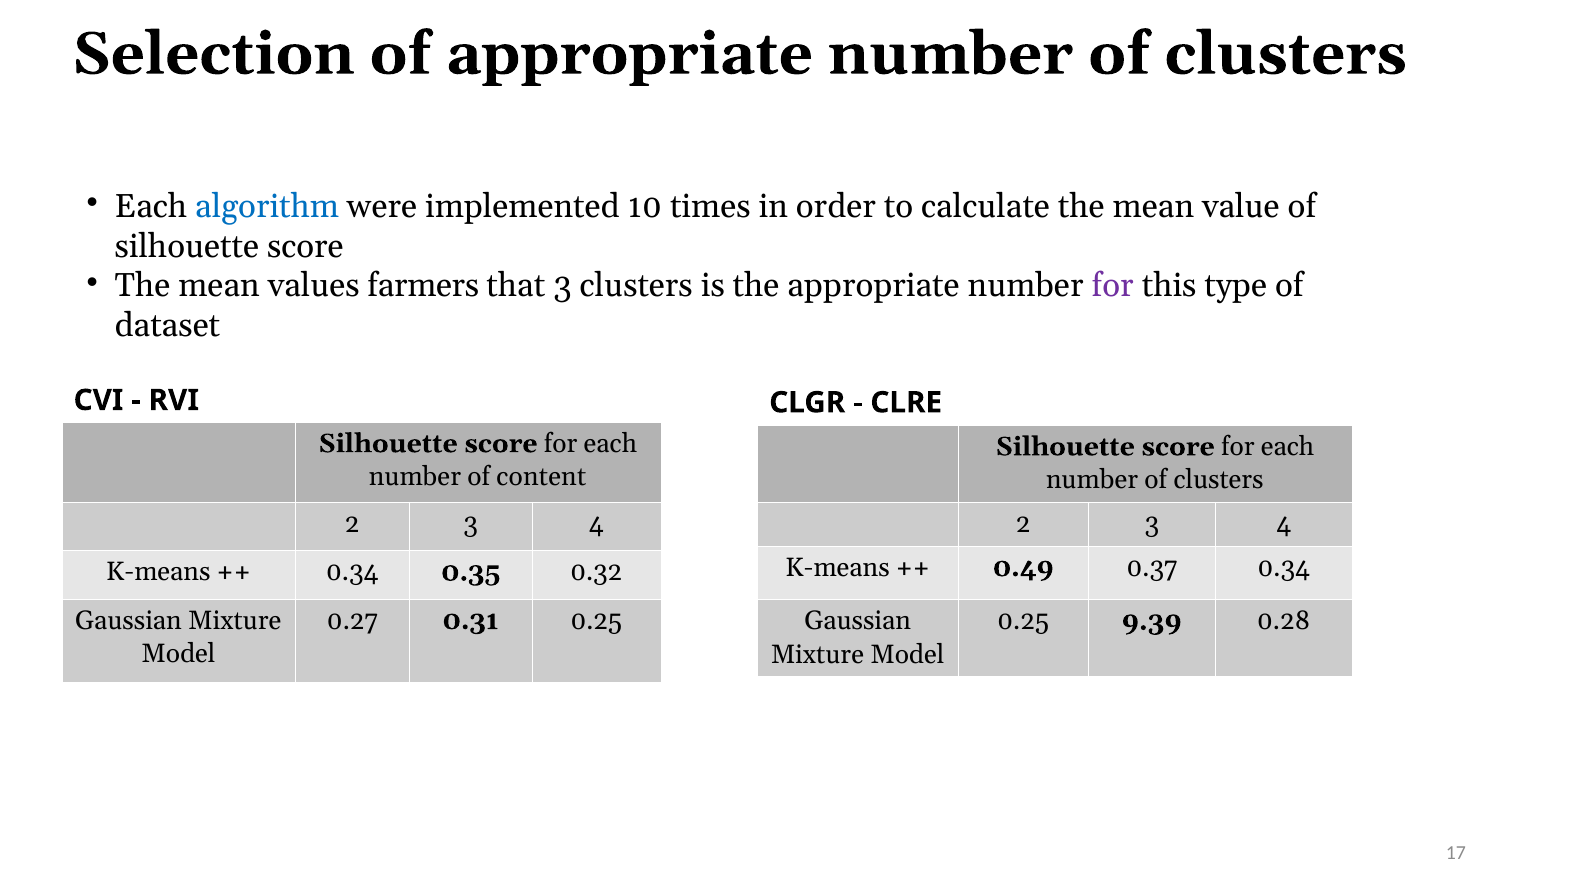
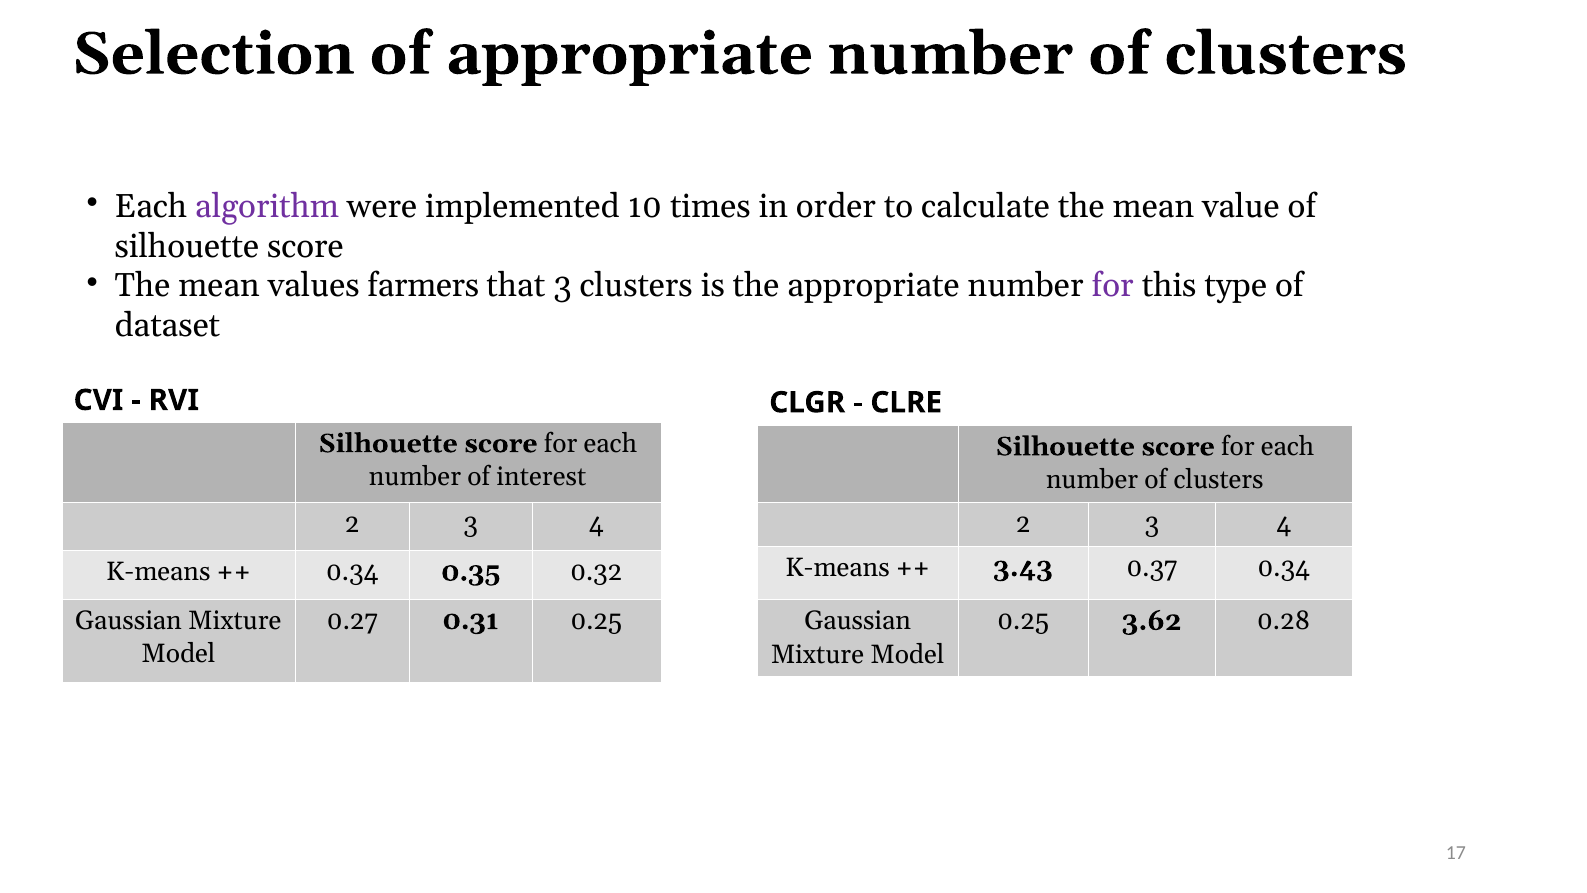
algorithm colour: blue -> purple (267, 207)
content: content -> interest (541, 477)
0.49: 0.49 -> 3.43 (1023, 567)
9.39: 9.39 -> 3.62 (1152, 621)
